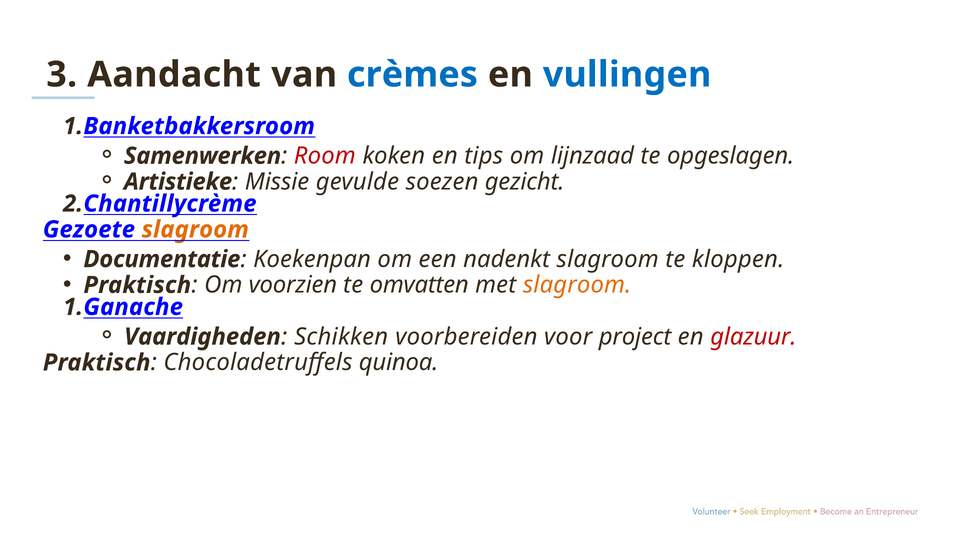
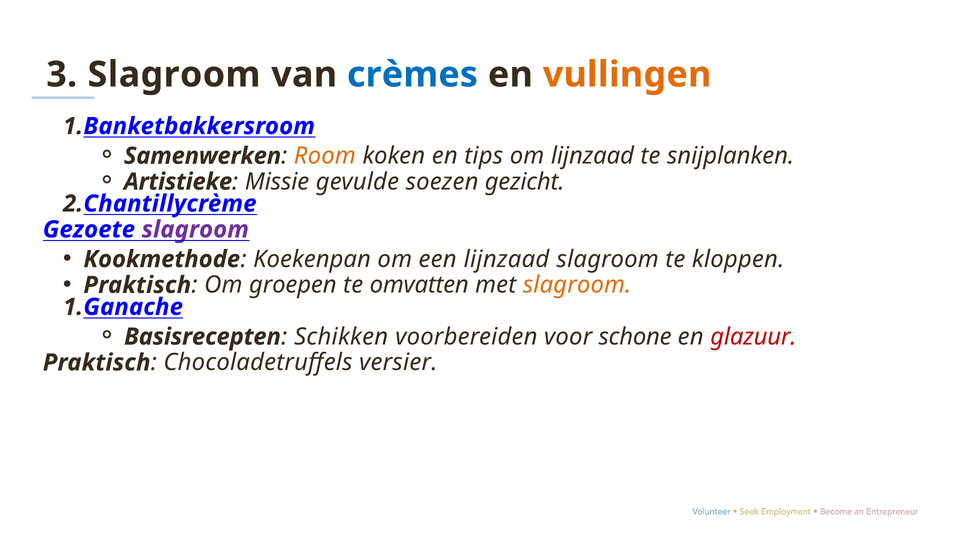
Aandacht: Aandacht -> Slagroom (174, 75)
vullingen colour: blue -> orange (627, 75)
Room colour: red -> orange (325, 156)
opgeslagen: opgeslagen -> snijplanken (731, 156)
slagroom colour: orange -> purple (195, 229)
Documentatie: Documentatie -> Kookmethode (162, 259)
een nadenkt: nadenkt -> lijnzaad (507, 259)
voorzien: voorzien -> groepen (293, 285)
Vaardigheden: Vaardigheden -> Basisrecepten (202, 337)
project: project -> schone (635, 337)
quinoa: quinoa -> versier (398, 362)
